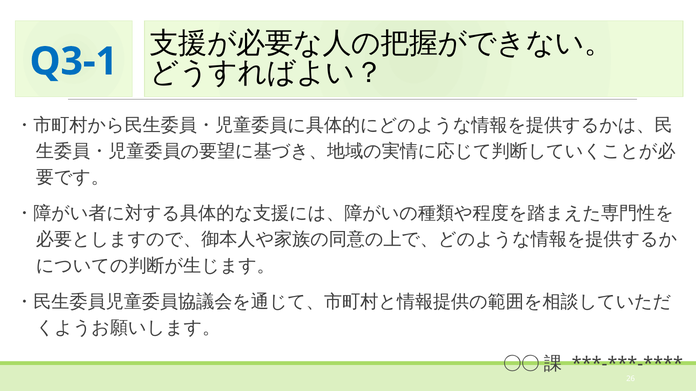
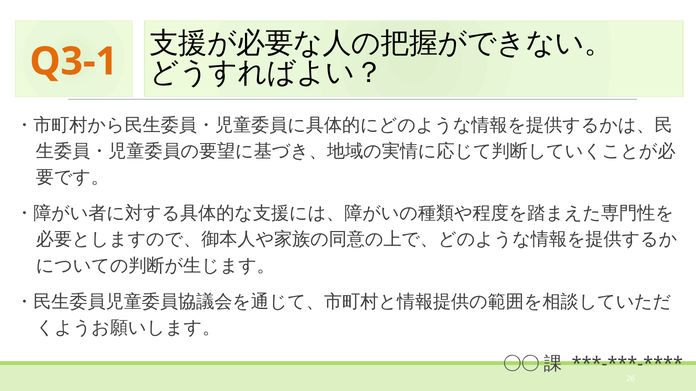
Q3-1 colour: blue -> orange (74, 62)
